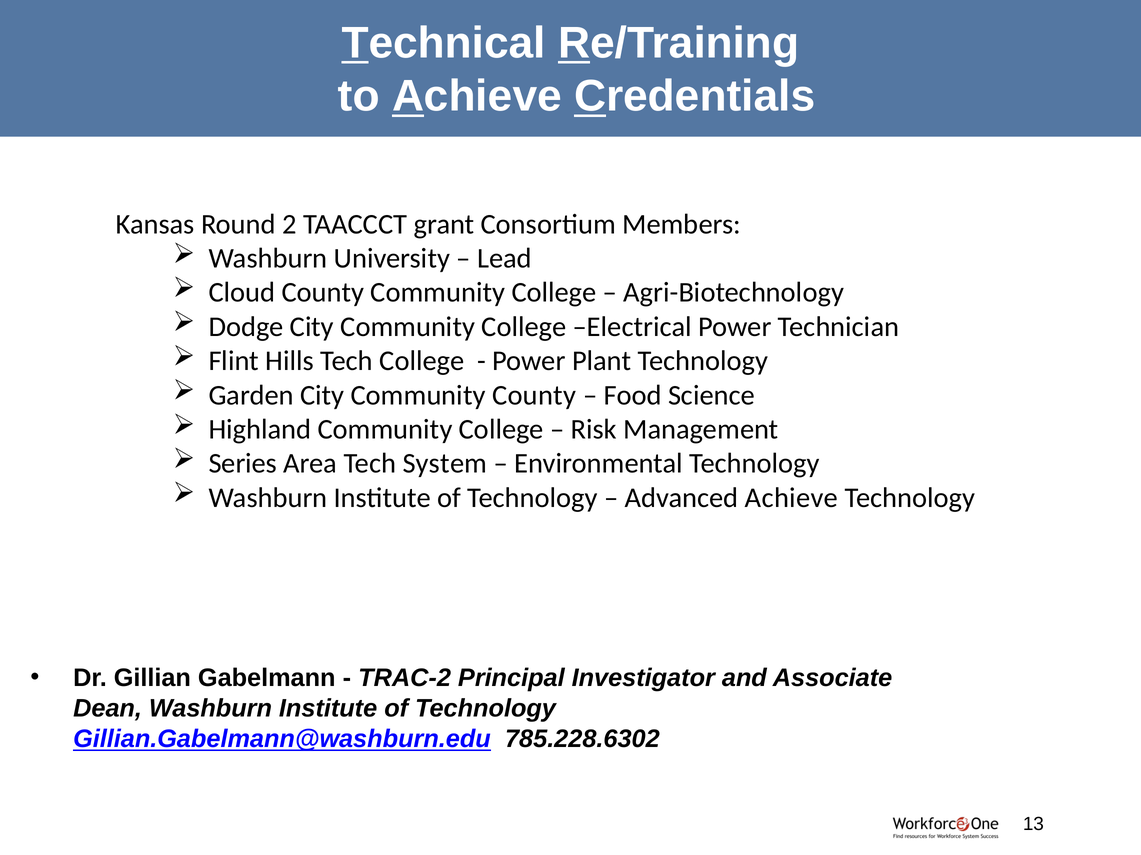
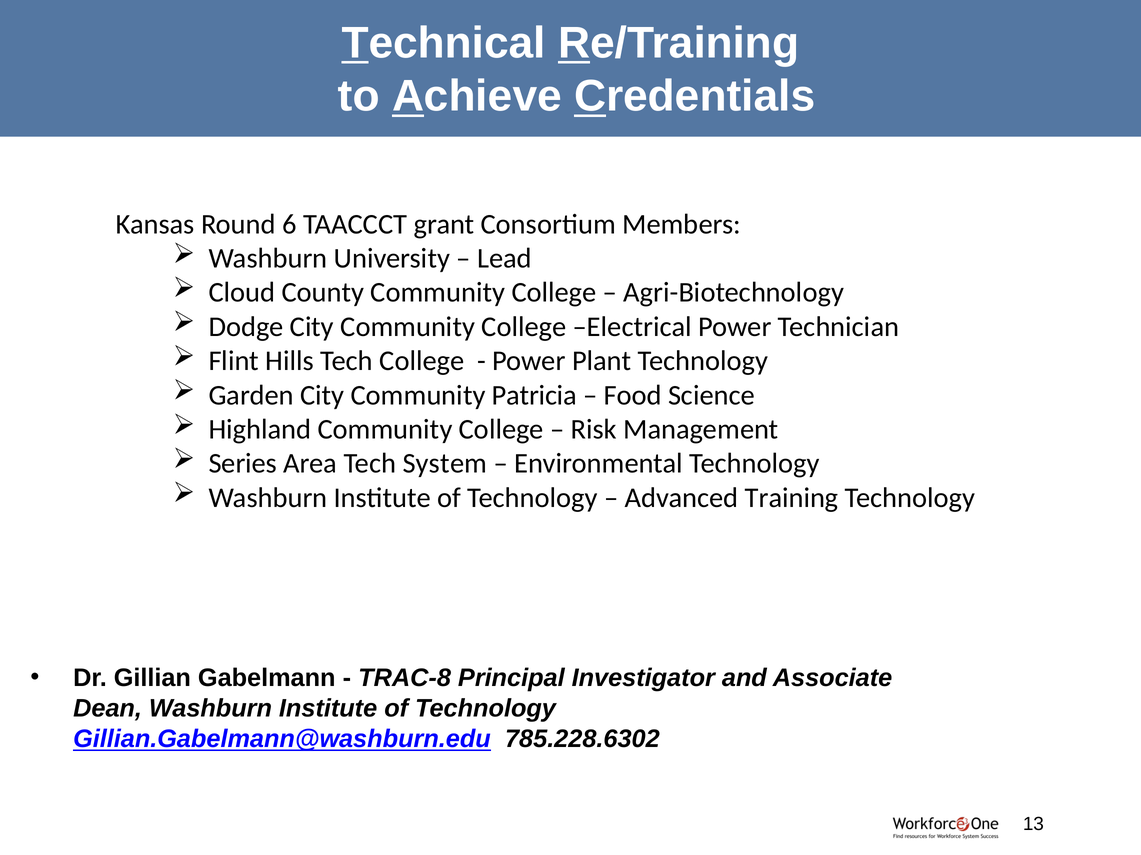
2: 2 -> 6 (290, 224)
Community County: County -> Patricia (534, 396)
Advanced Achieve: Achieve -> Training (792, 498)
TRAC-2: TRAC-2 -> TRAC-8 (405, 679)
